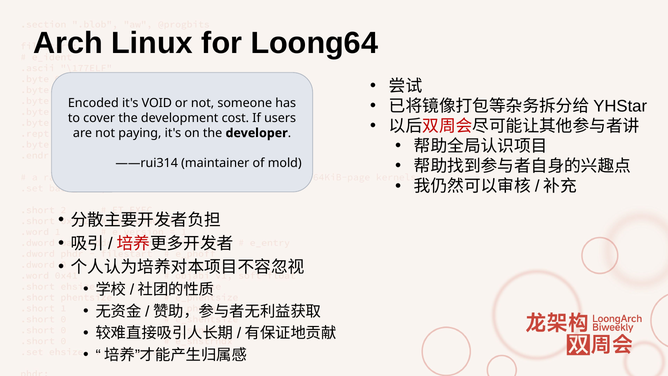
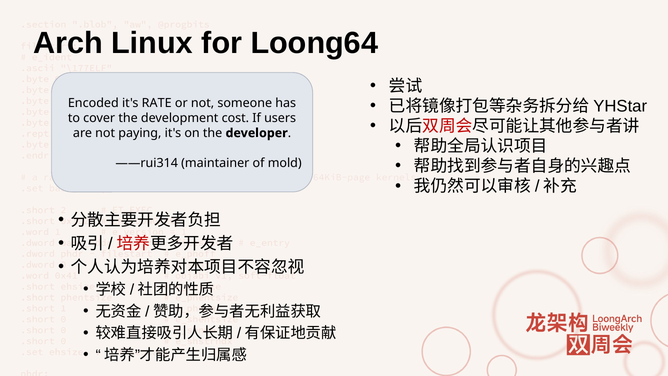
VOID: VOID -> RATE (157, 103)
